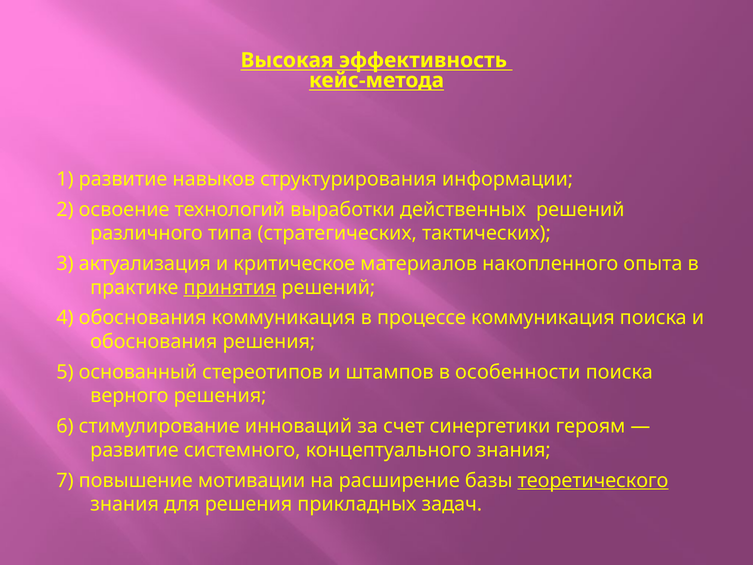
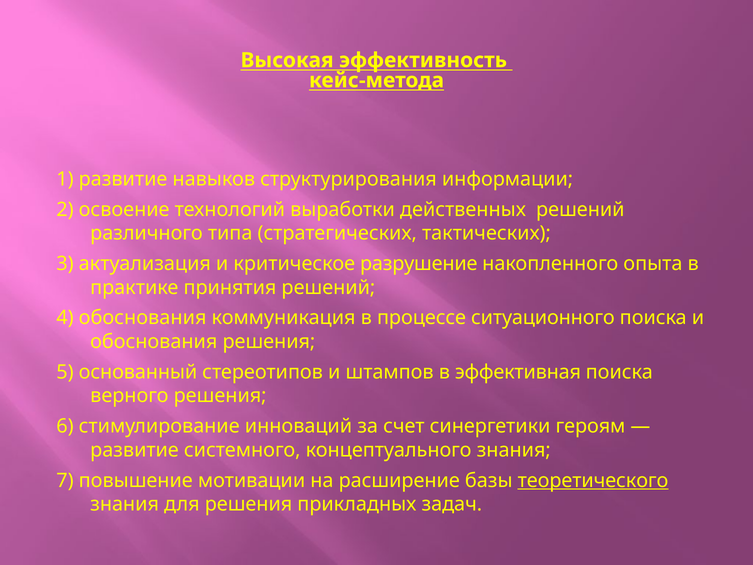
материалов: материалов -> разрушение (419, 264)
принятия underline: present -> none (230, 287)
процессе коммуникация: коммуникация -> ситуационного (543, 318)
особенности: особенности -> эффективная (518, 372)
